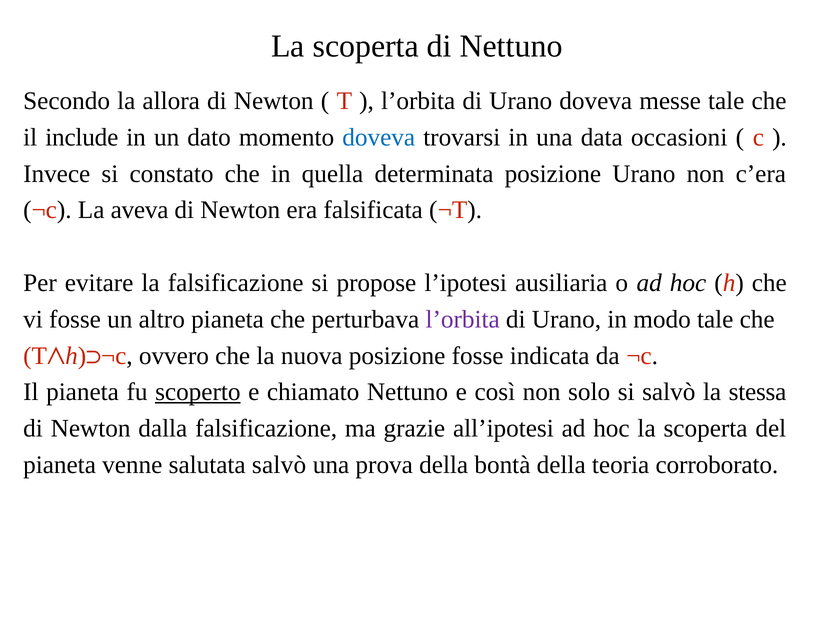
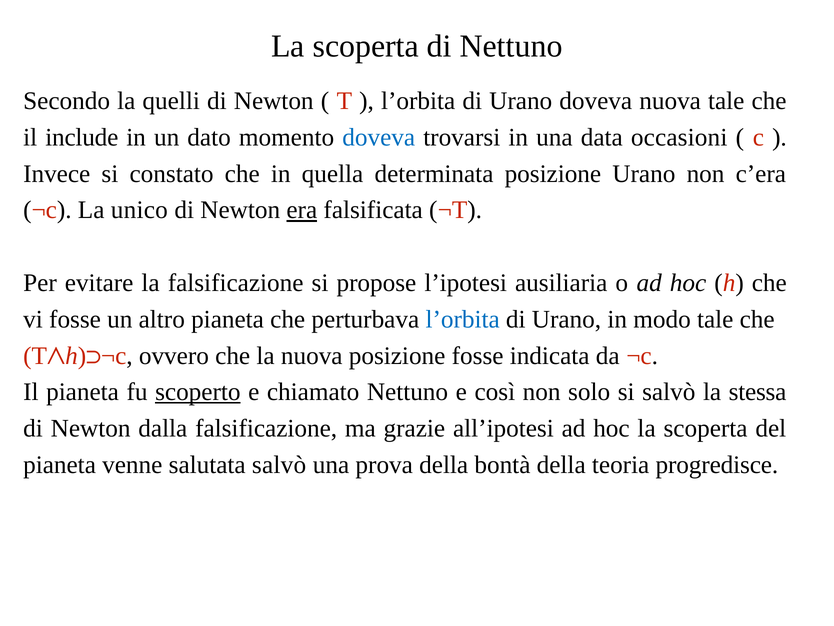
allora: allora -> quelli (171, 101)
doveva messe: messe -> nuova (670, 101)
aveva: aveva -> unico (139, 210)
era underline: none -> present (302, 210)
l’orbita colour: purple -> blue (463, 319)
corroborato: corroborato -> progredisce (717, 464)
